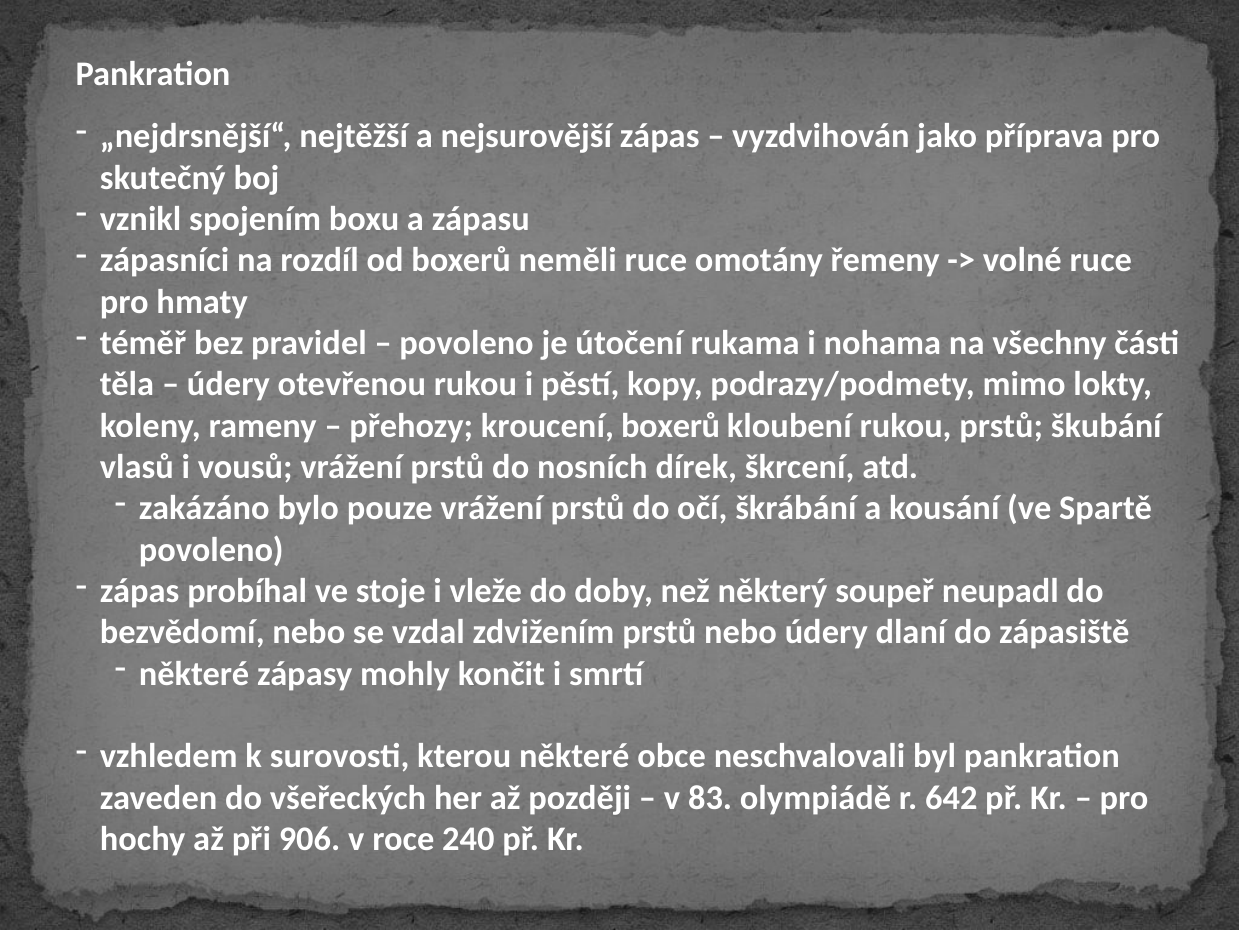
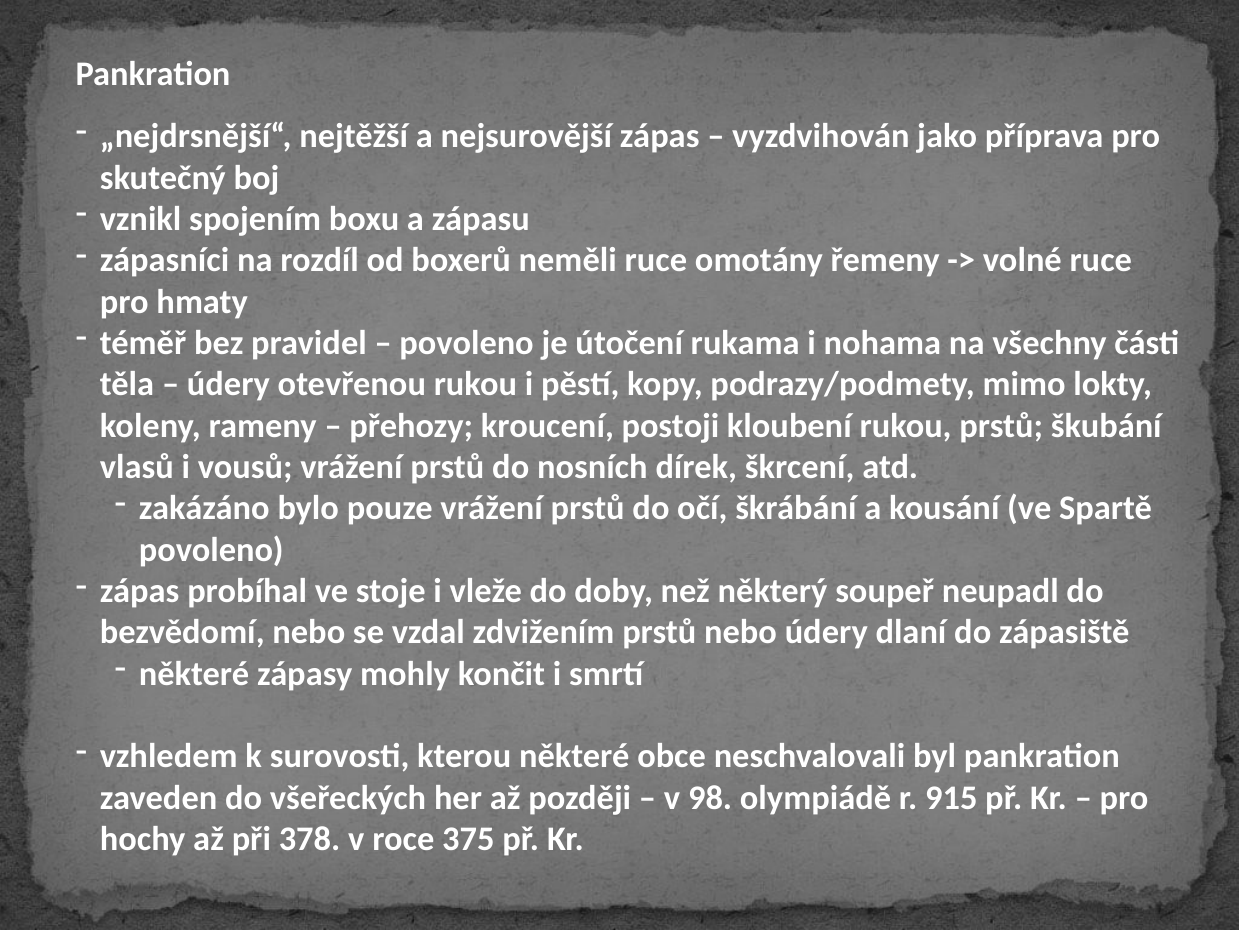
kroucení boxerů: boxerů -> postoji (670, 425)
83: 83 -> 98 (710, 797)
642: 642 -> 915 (951, 797)
906: 906 -> 378 (310, 839)
240: 240 -> 375 (468, 839)
